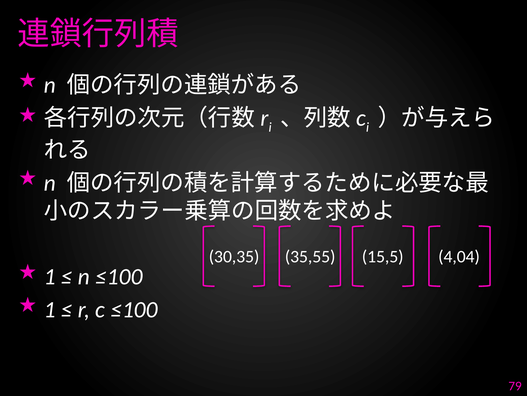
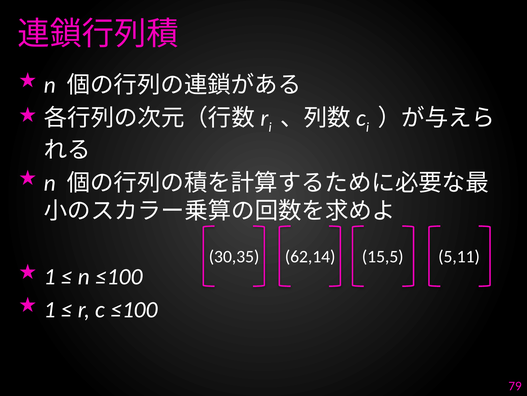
35,55: 35,55 -> 62,14 (310, 256)
4,04: 4,04 -> 5,11 (459, 256)
